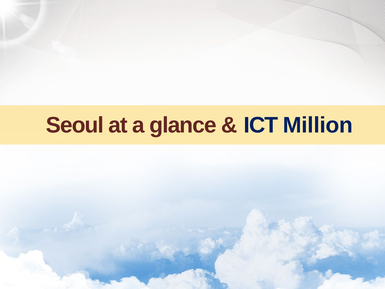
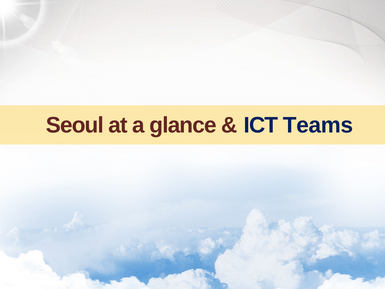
Million: Million -> Teams (318, 125)
